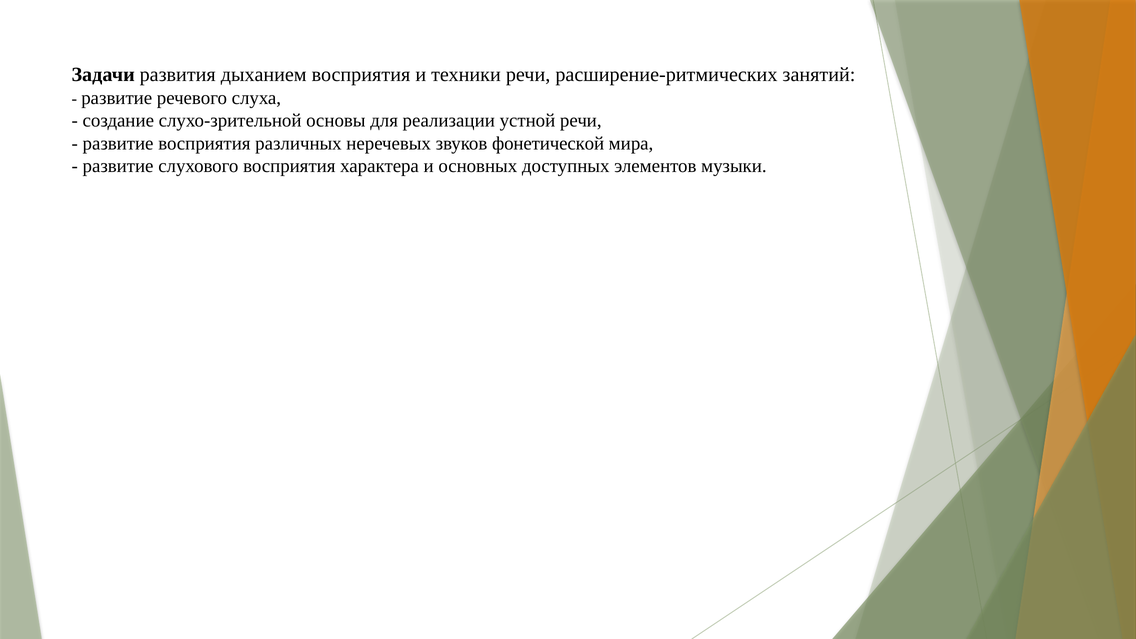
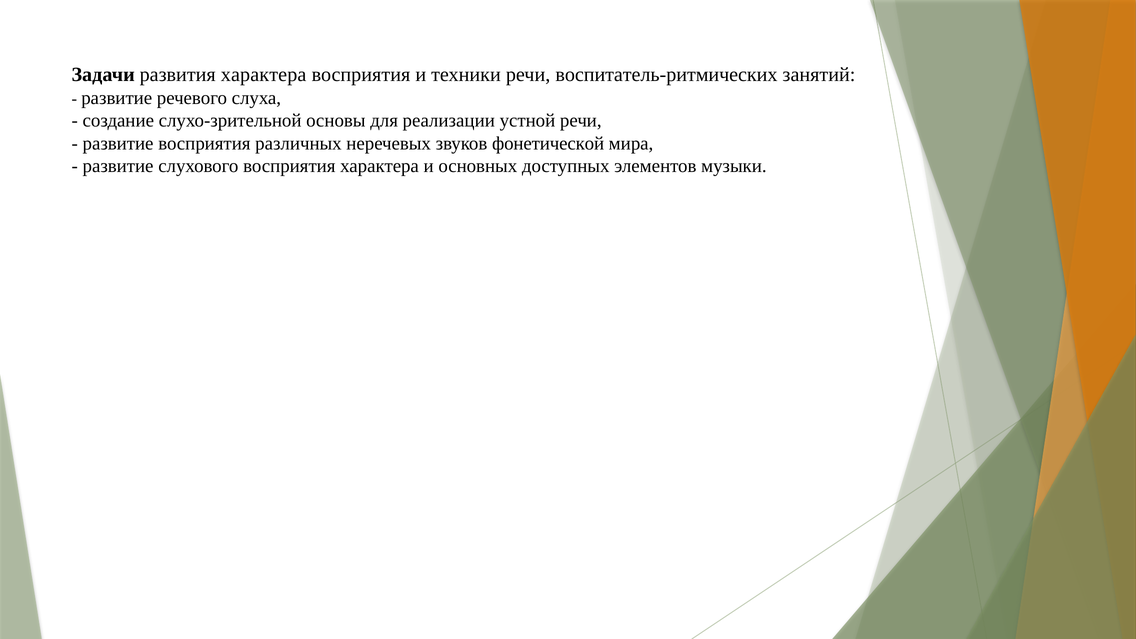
развития дыханием: дыханием -> характера (264, 75)
расширение-ритмических: расширение-ритмических -> воспитатель-ритмических (666, 75)
